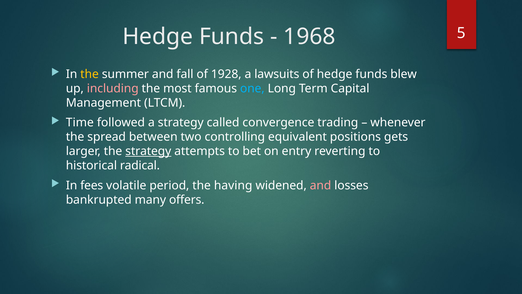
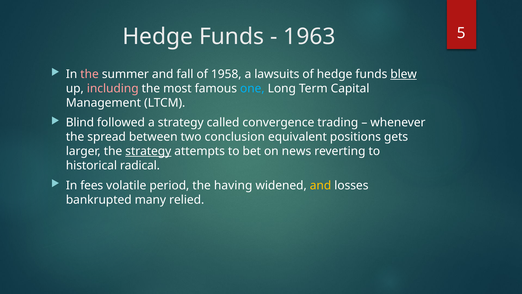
1968: 1968 -> 1963 (309, 37)
the colour: yellow -> pink (90, 74)
1928: 1928 -> 1958 (226, 74)
blew underline: none -> present (404, 74)
Time: Time -> Blind (80, 122)
controlling: controlling -> conclusion (235, 137)
entry: entry -> news (296, 151)
and colour: pink -> yellow (321, 185)
offers: offers -> relied (187, 200)
